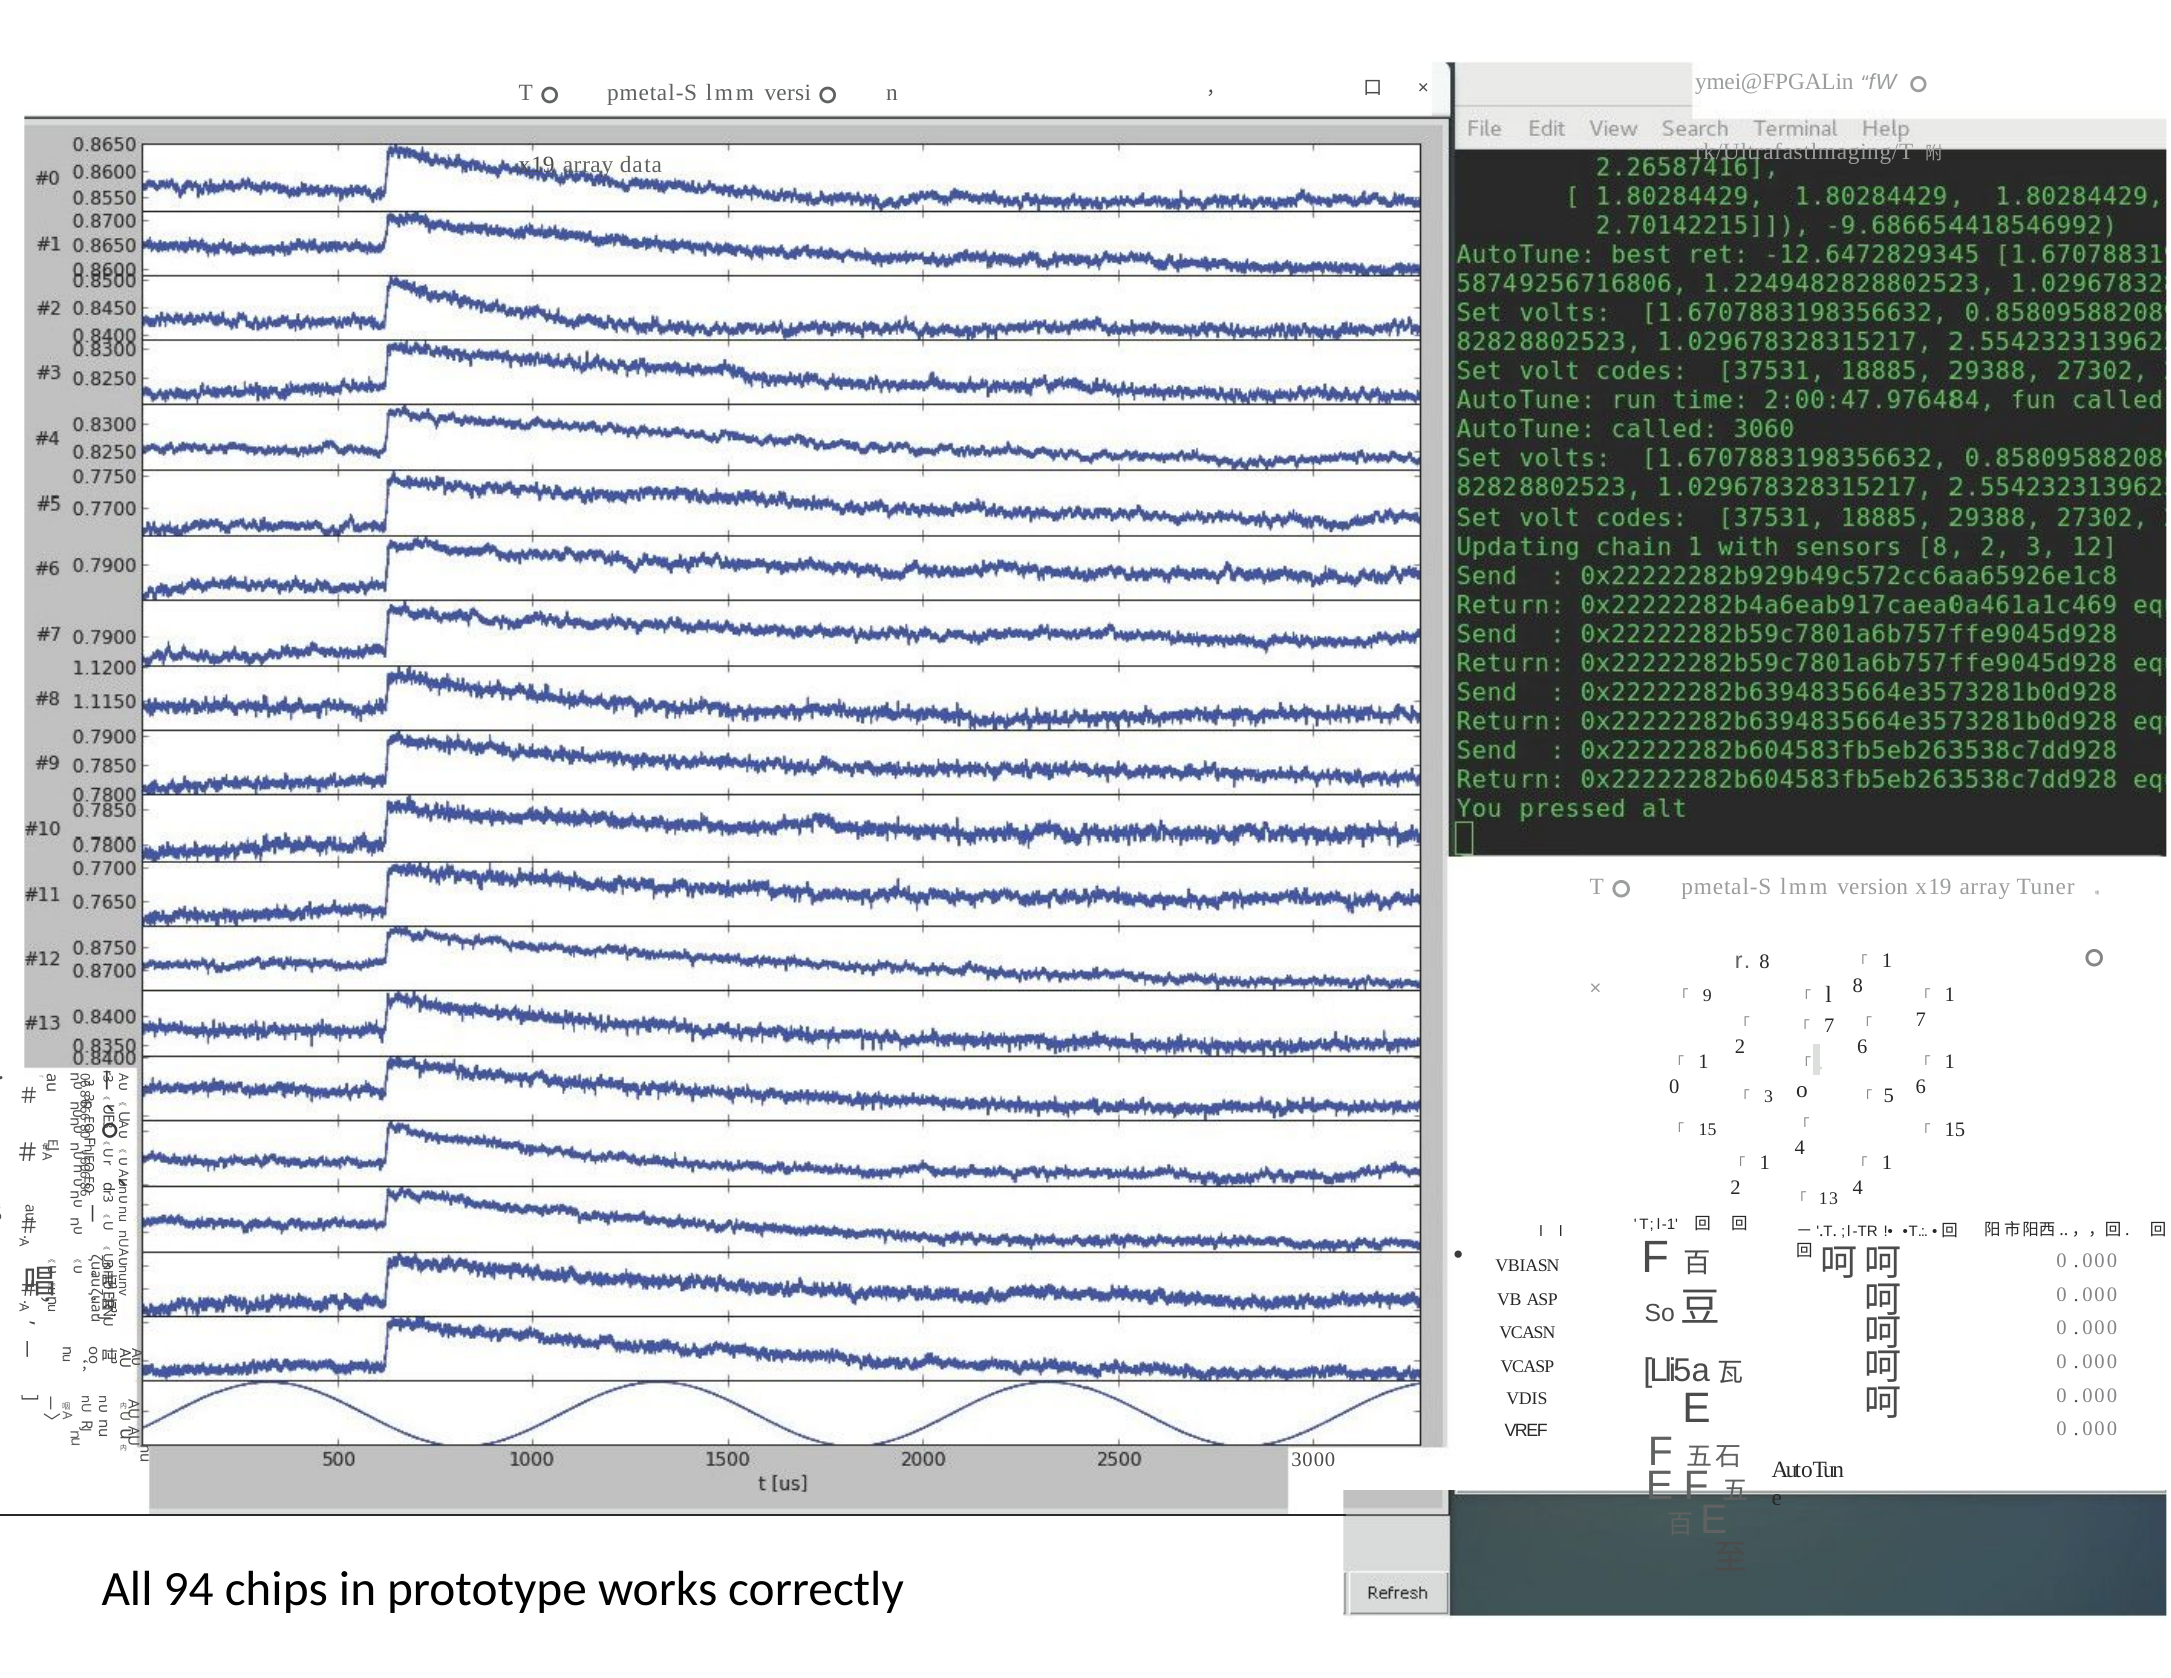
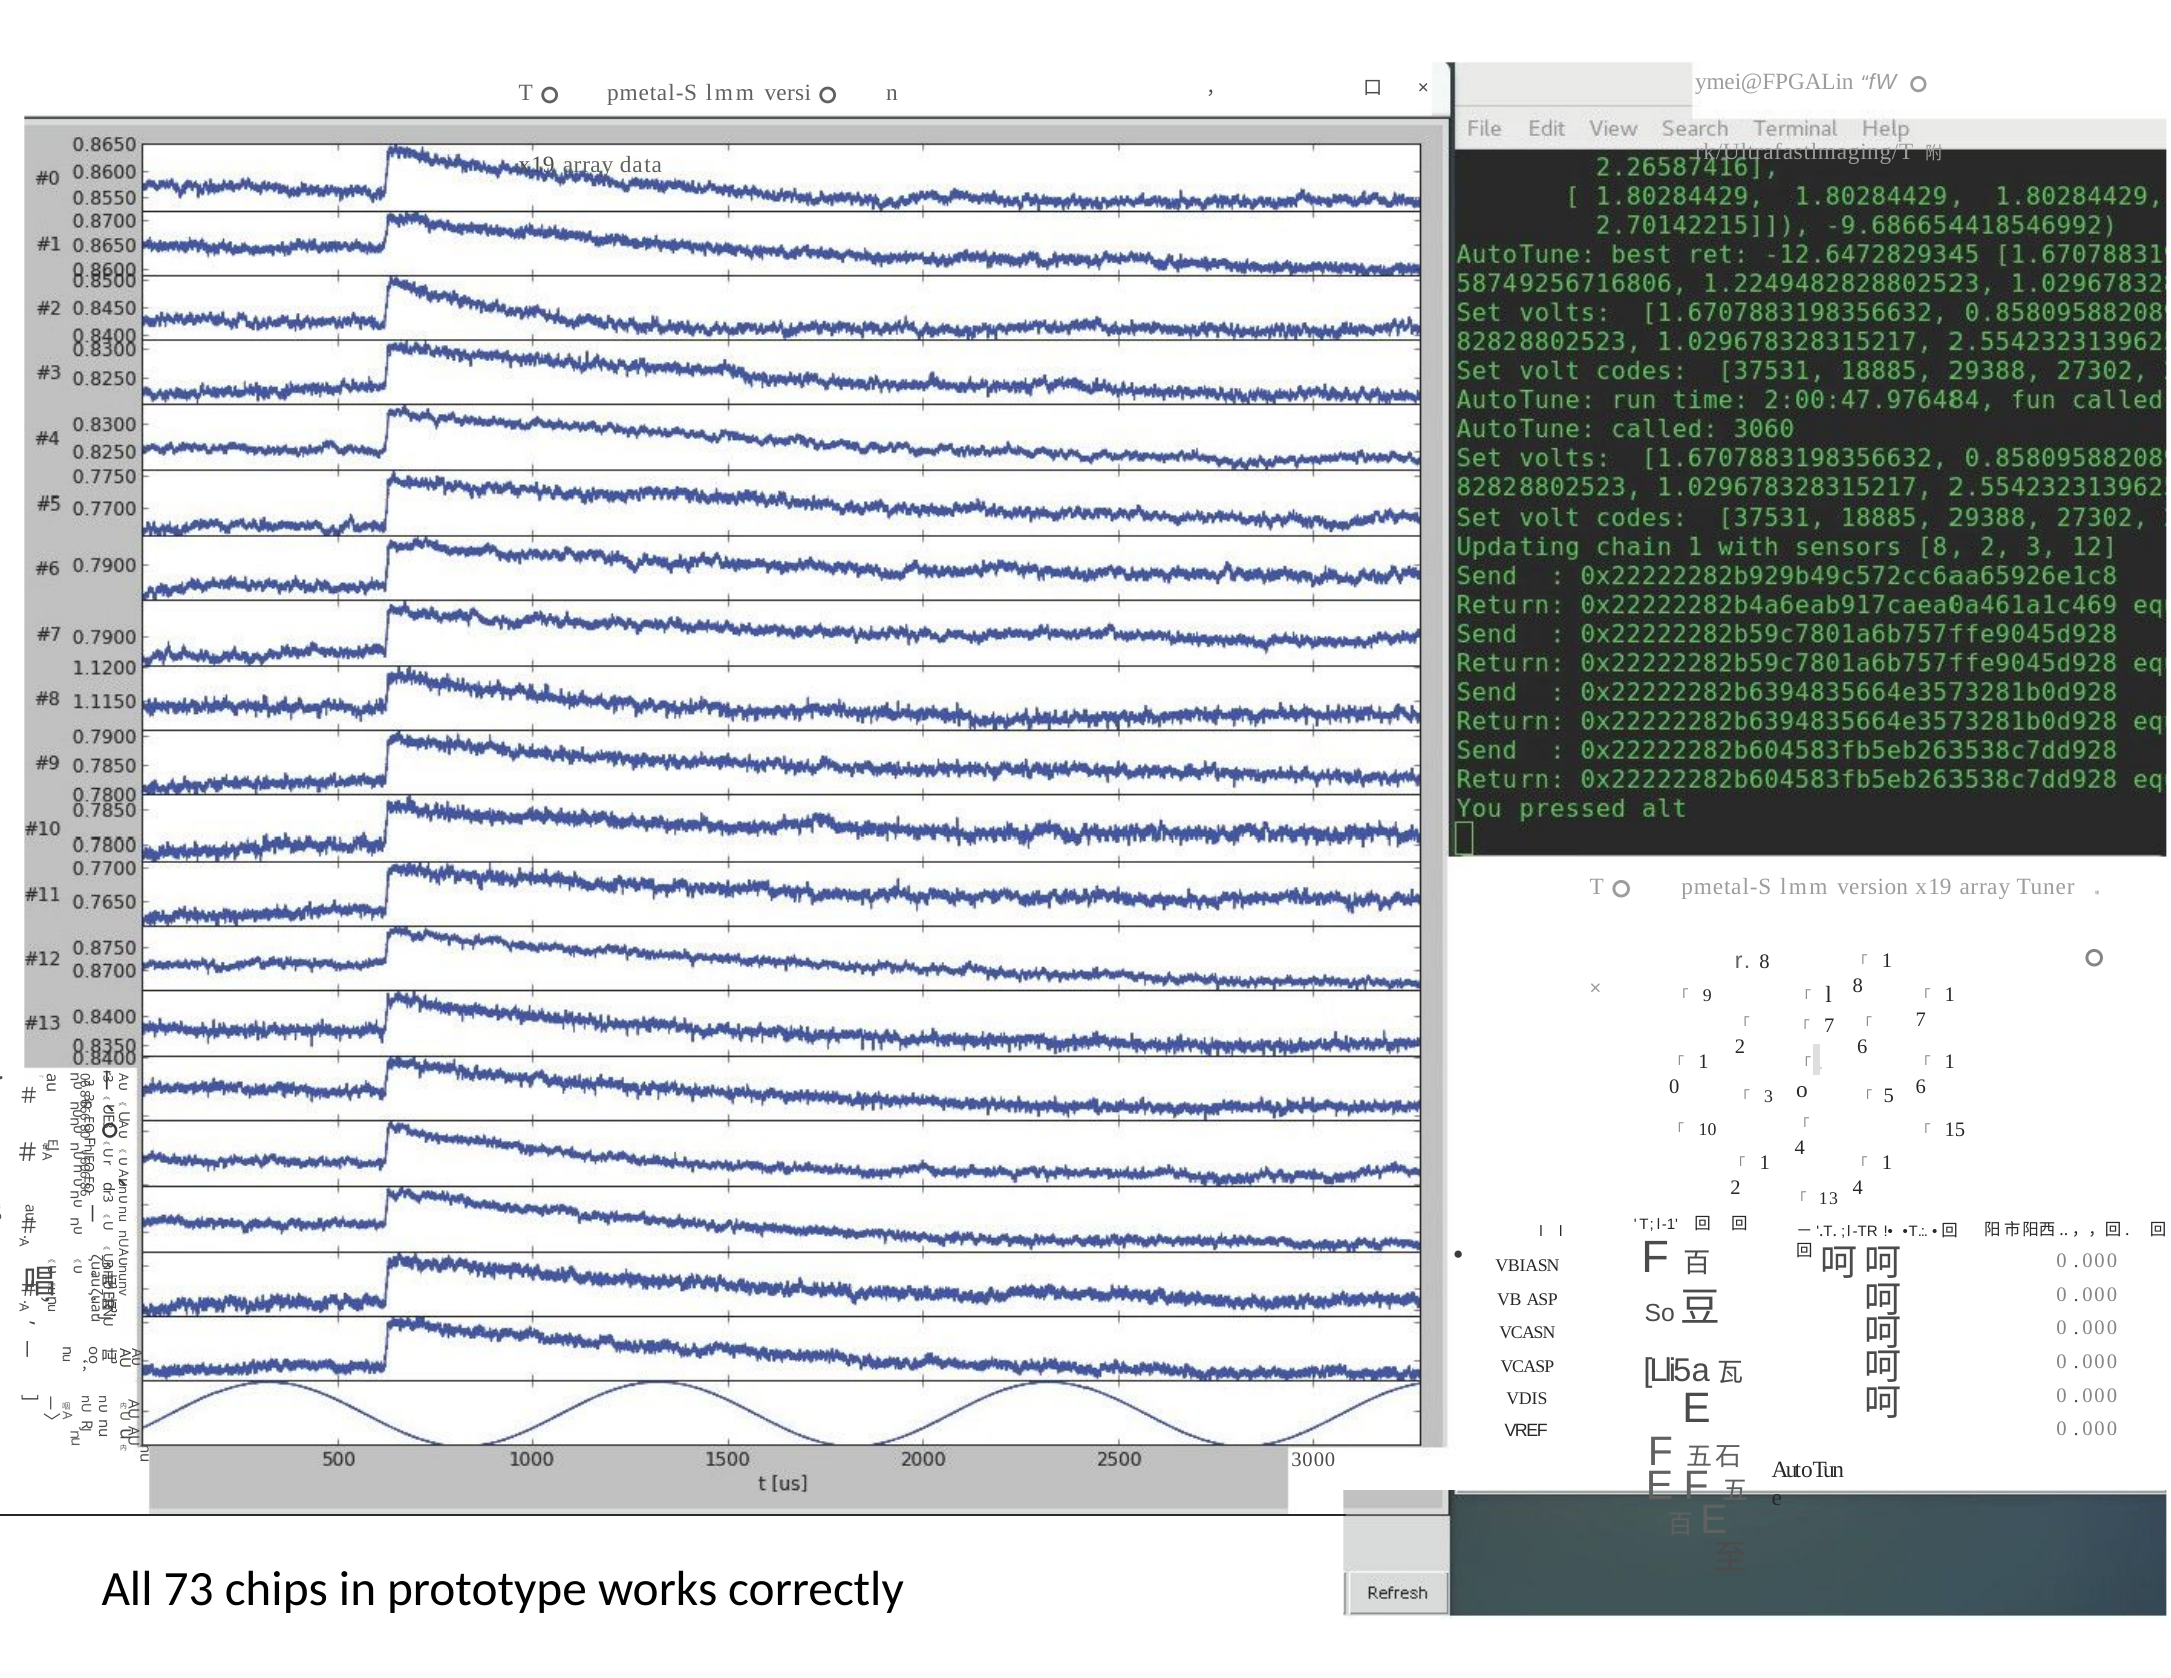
15: 15 -> 10 (1708, 1130)
94: 94 -> 73 (189, 1589)
